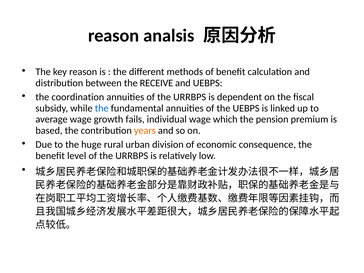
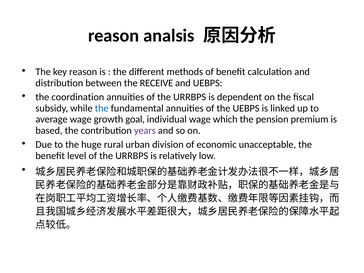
fails: fails -> goal (135, 119)
years colour: orange -> purple (145, 130)
consequence: consequence -> unacceptable (267, 145)
